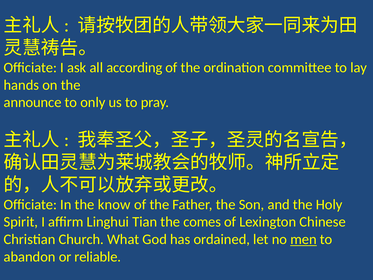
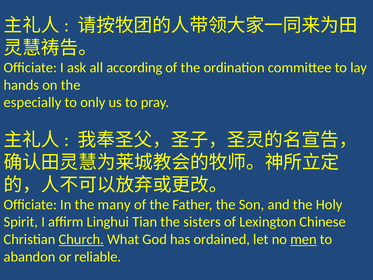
announce: announce -> especially (33, 102)
know: know -> many (114, 204)
comes: comes -> sisters (202, 222)
Church underline: none -> present (81, 239)
